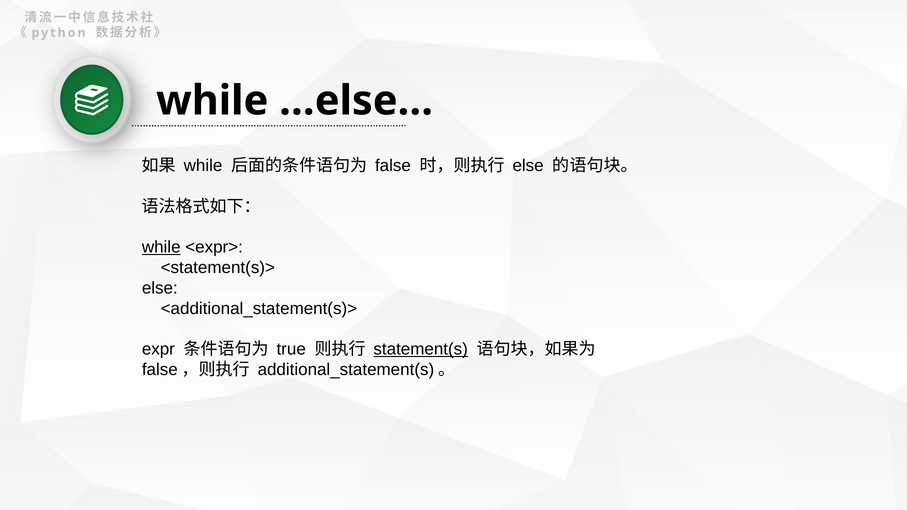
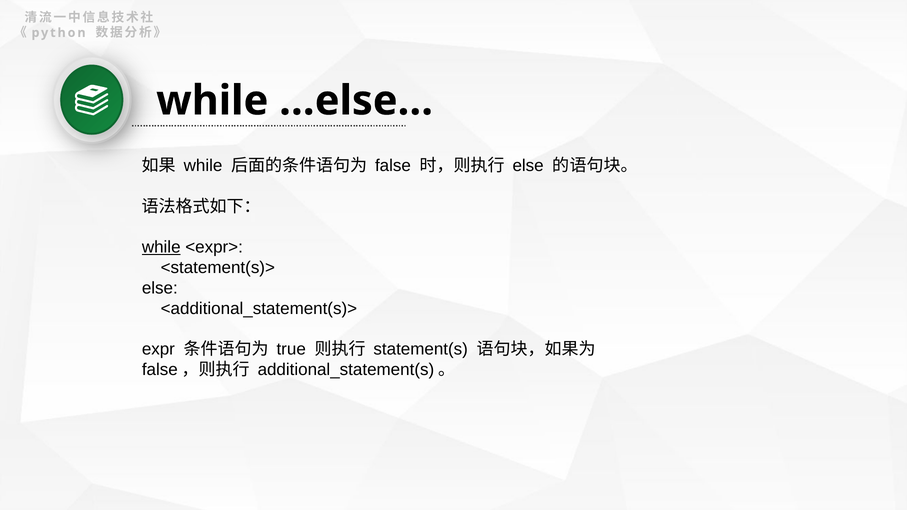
statement(s underline: present -> none (421, 349)
